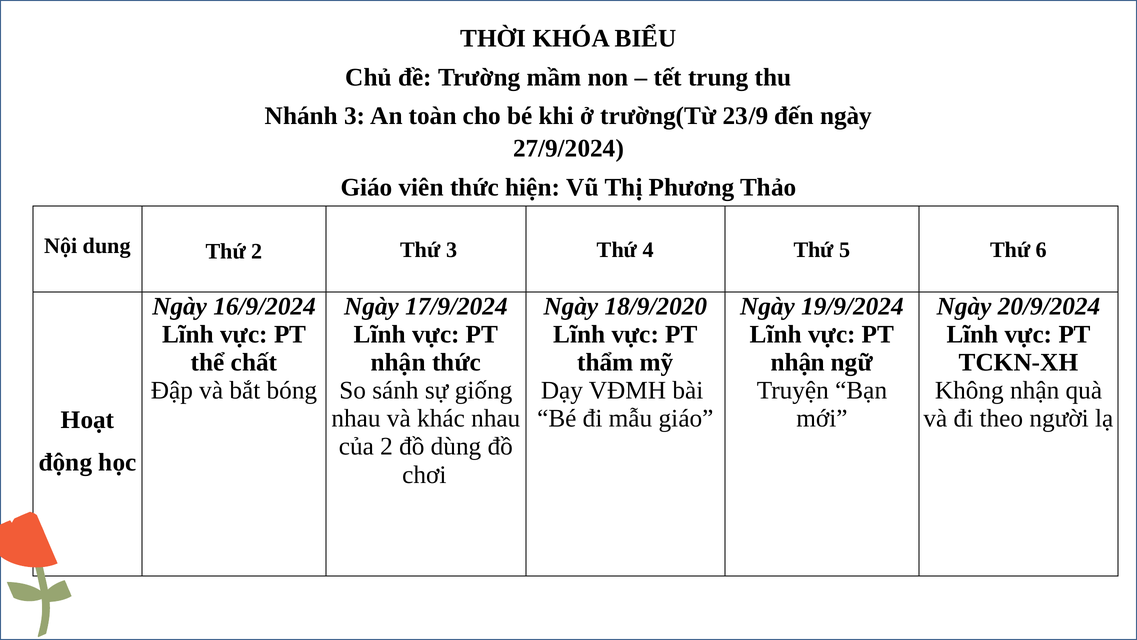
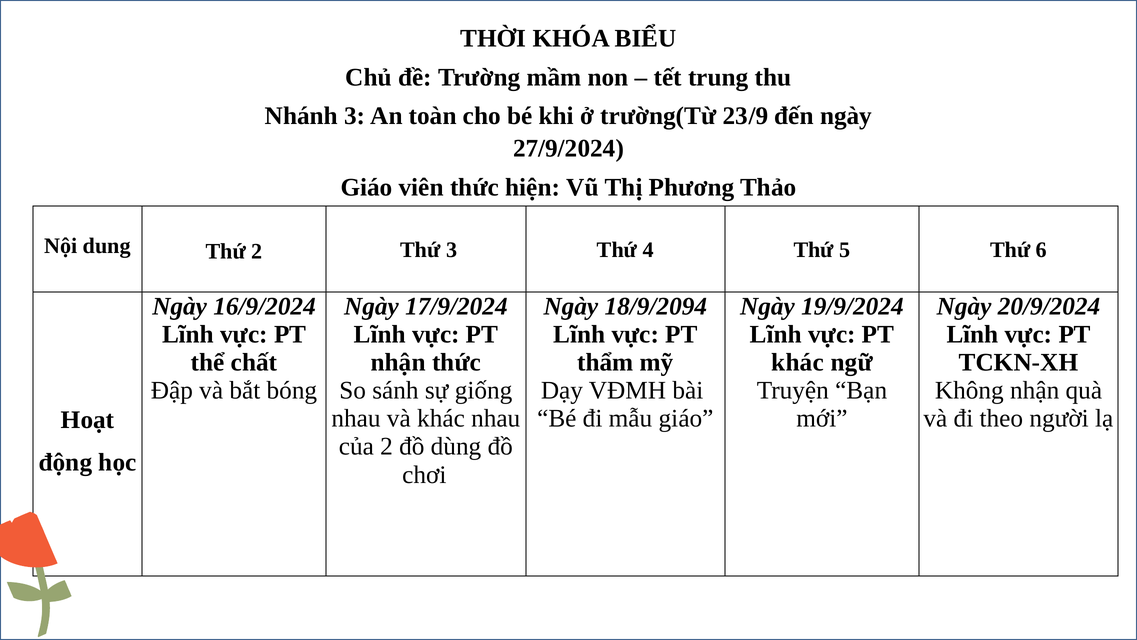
18/9/2020: 18/9/2020 -> 18/9/2094 (656, 306)
nhận: nhận -> khác (798, 362)
